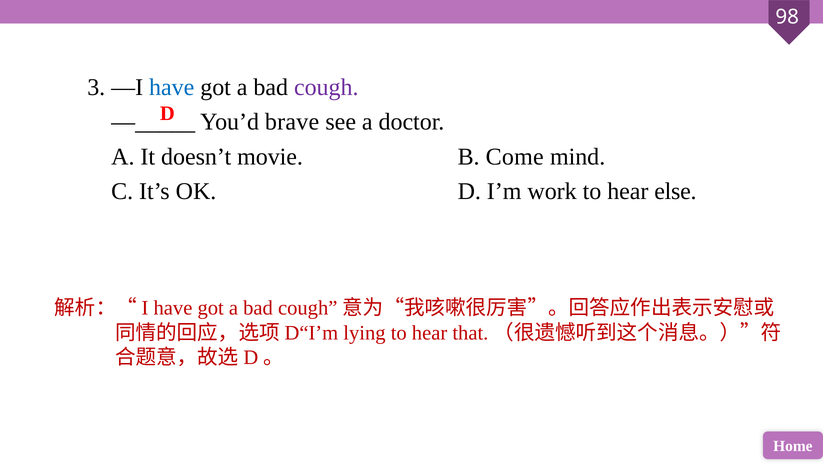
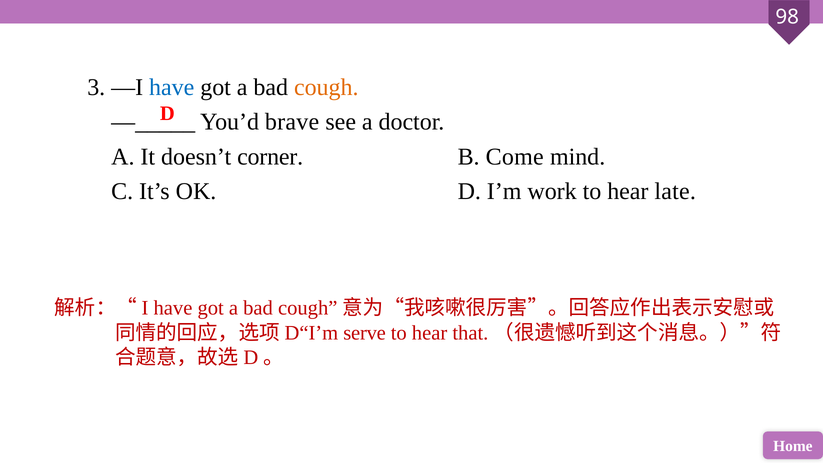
cough colour: purple -> orange (326, 87)
movie: movie -> corner (270, 157)
else: else -> late (675, 191)
lying: lying -> serve (365, 333)
